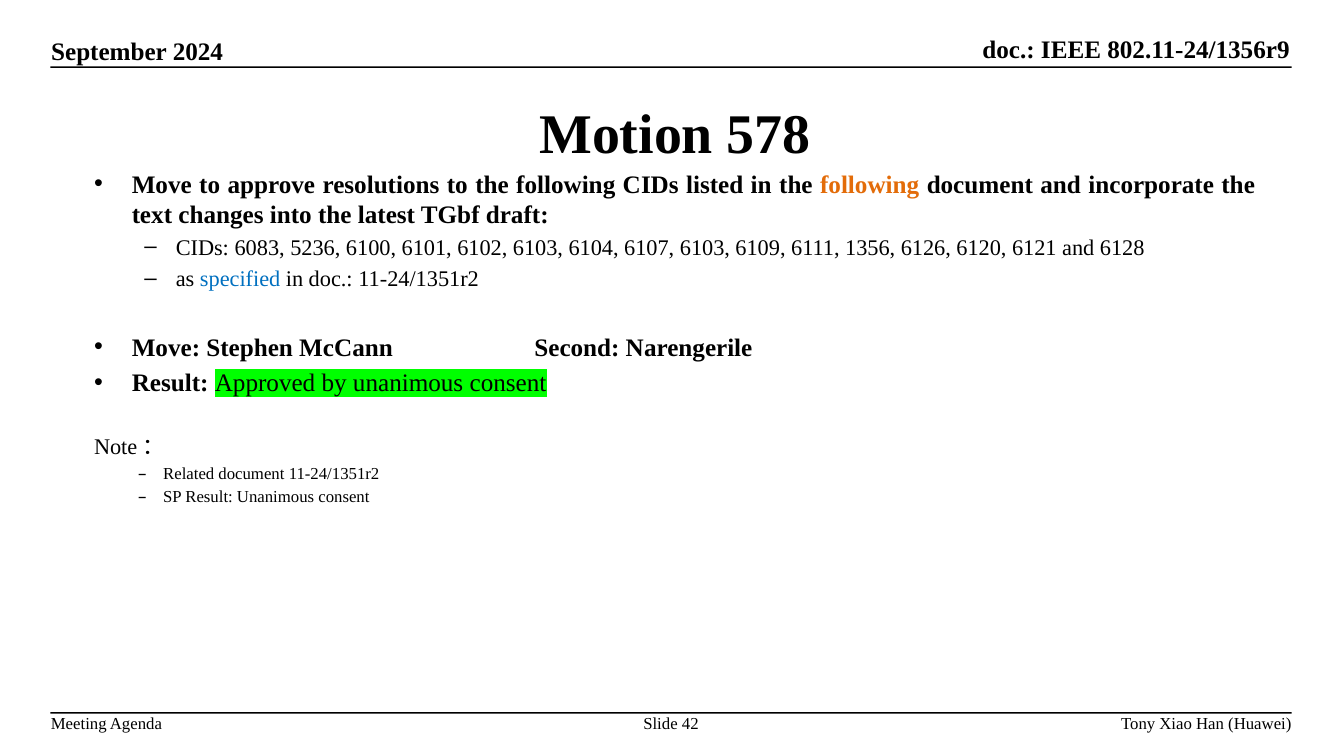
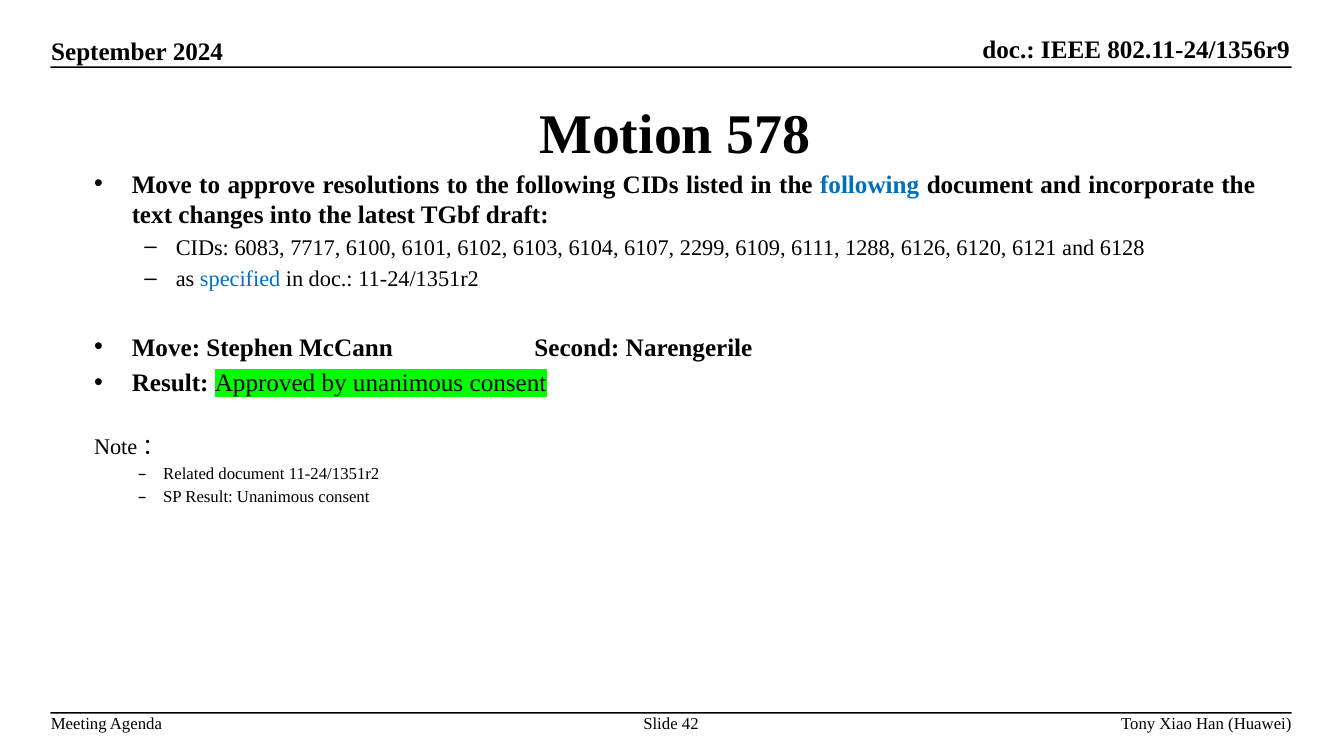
following colour: orange -> blue (870, 185)
5236: 5236 -> 7717 (315, 248)
6107 6103: 6103 -> 2299 (705, 248)
1356: 1356 -> 1288 (870, 248)
